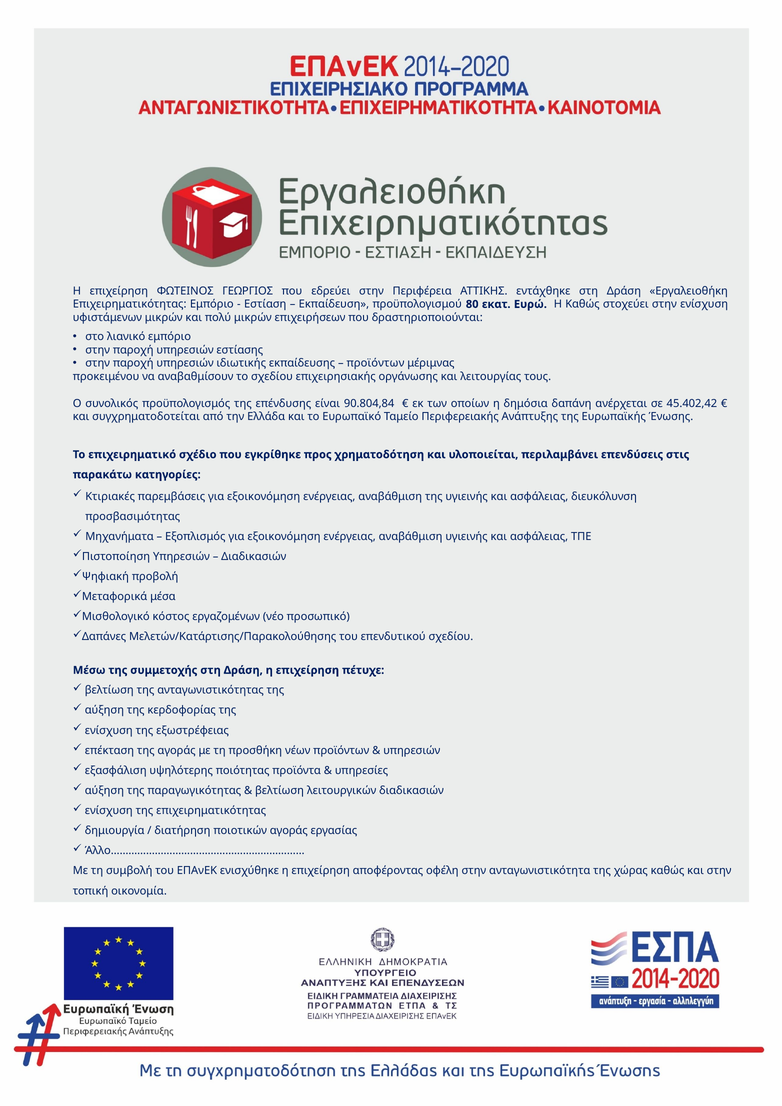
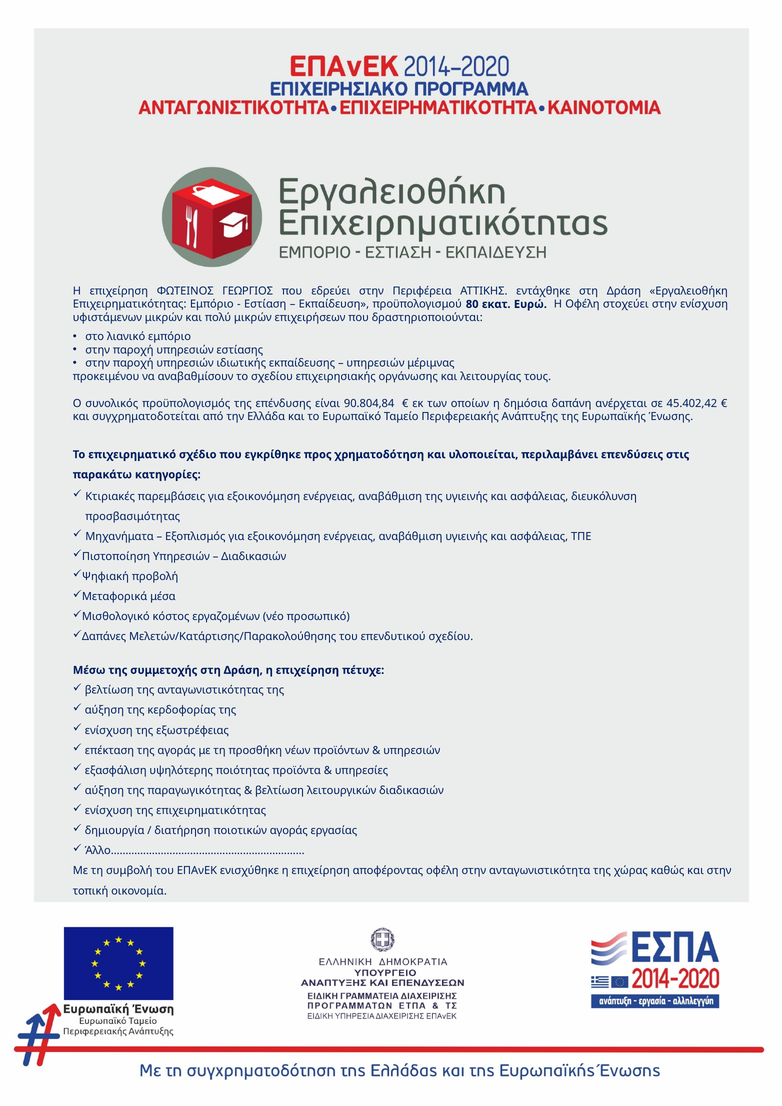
Η Καθώς: Καθώς -> Οφέλη (582, 304)
προϊόντων: προϊόντων -> υπηρεσιών (375, 363)
